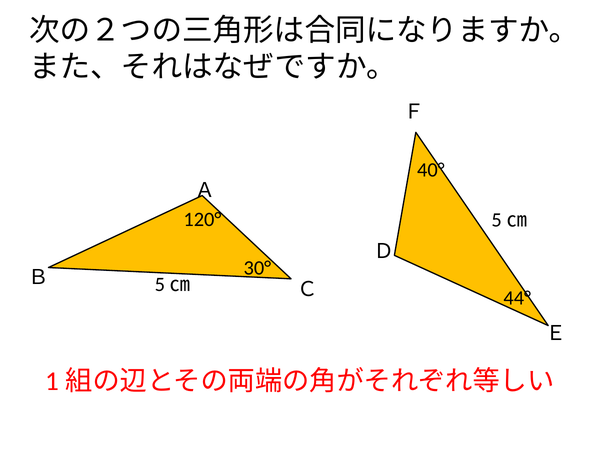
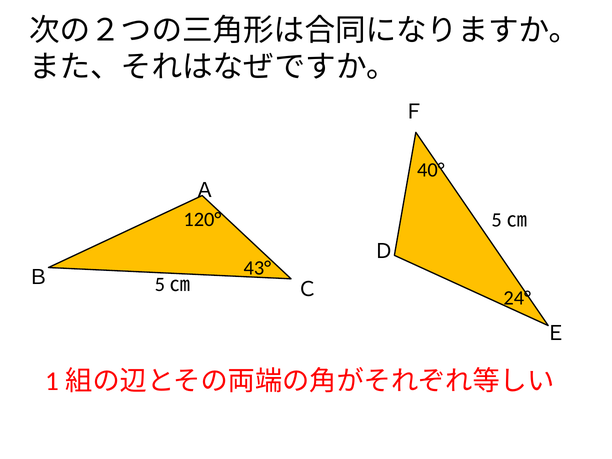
30°: 30° -> 43° (257, 268)
44°: 44° -> 24° (517, 298)
